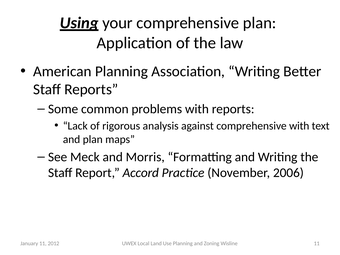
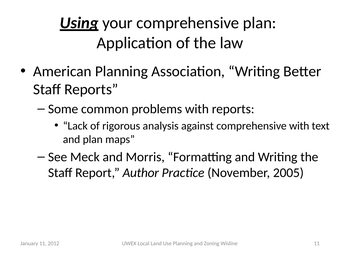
Accord: Accord -> Author (141, 173)
2006: 2006 -> 2005 (288, 173)
